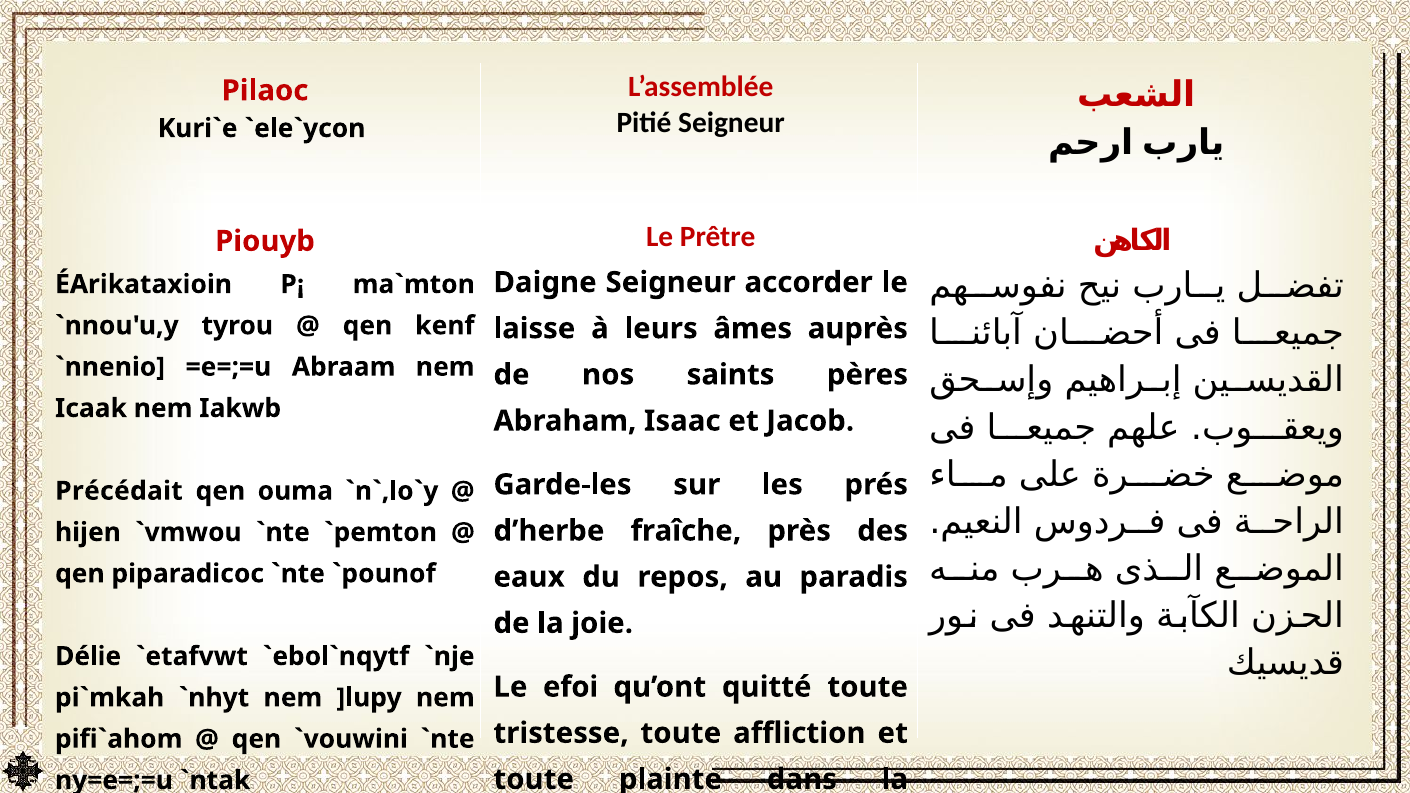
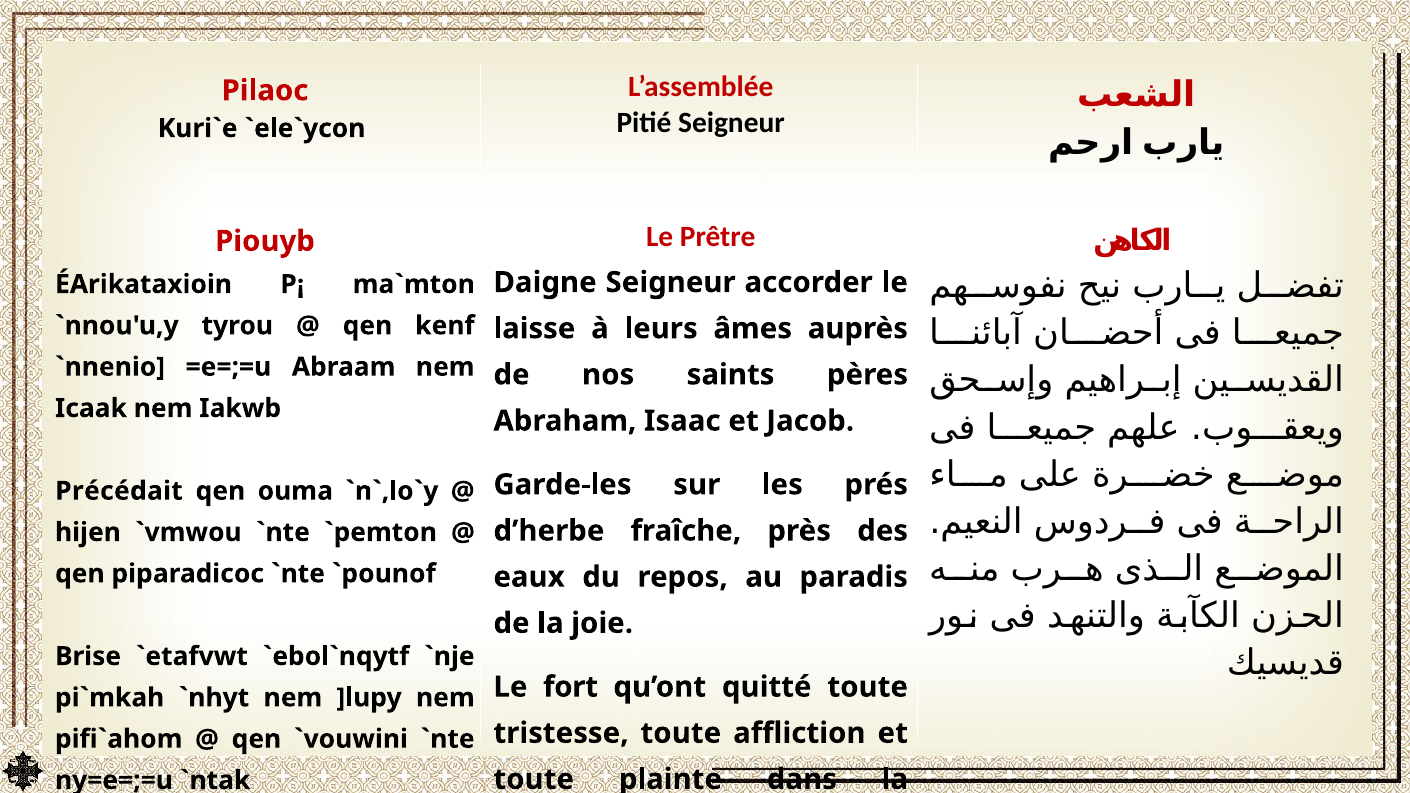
Délie: Délie -> Brise (88, 656)
efoi: efoi -> fort (571, 687)
